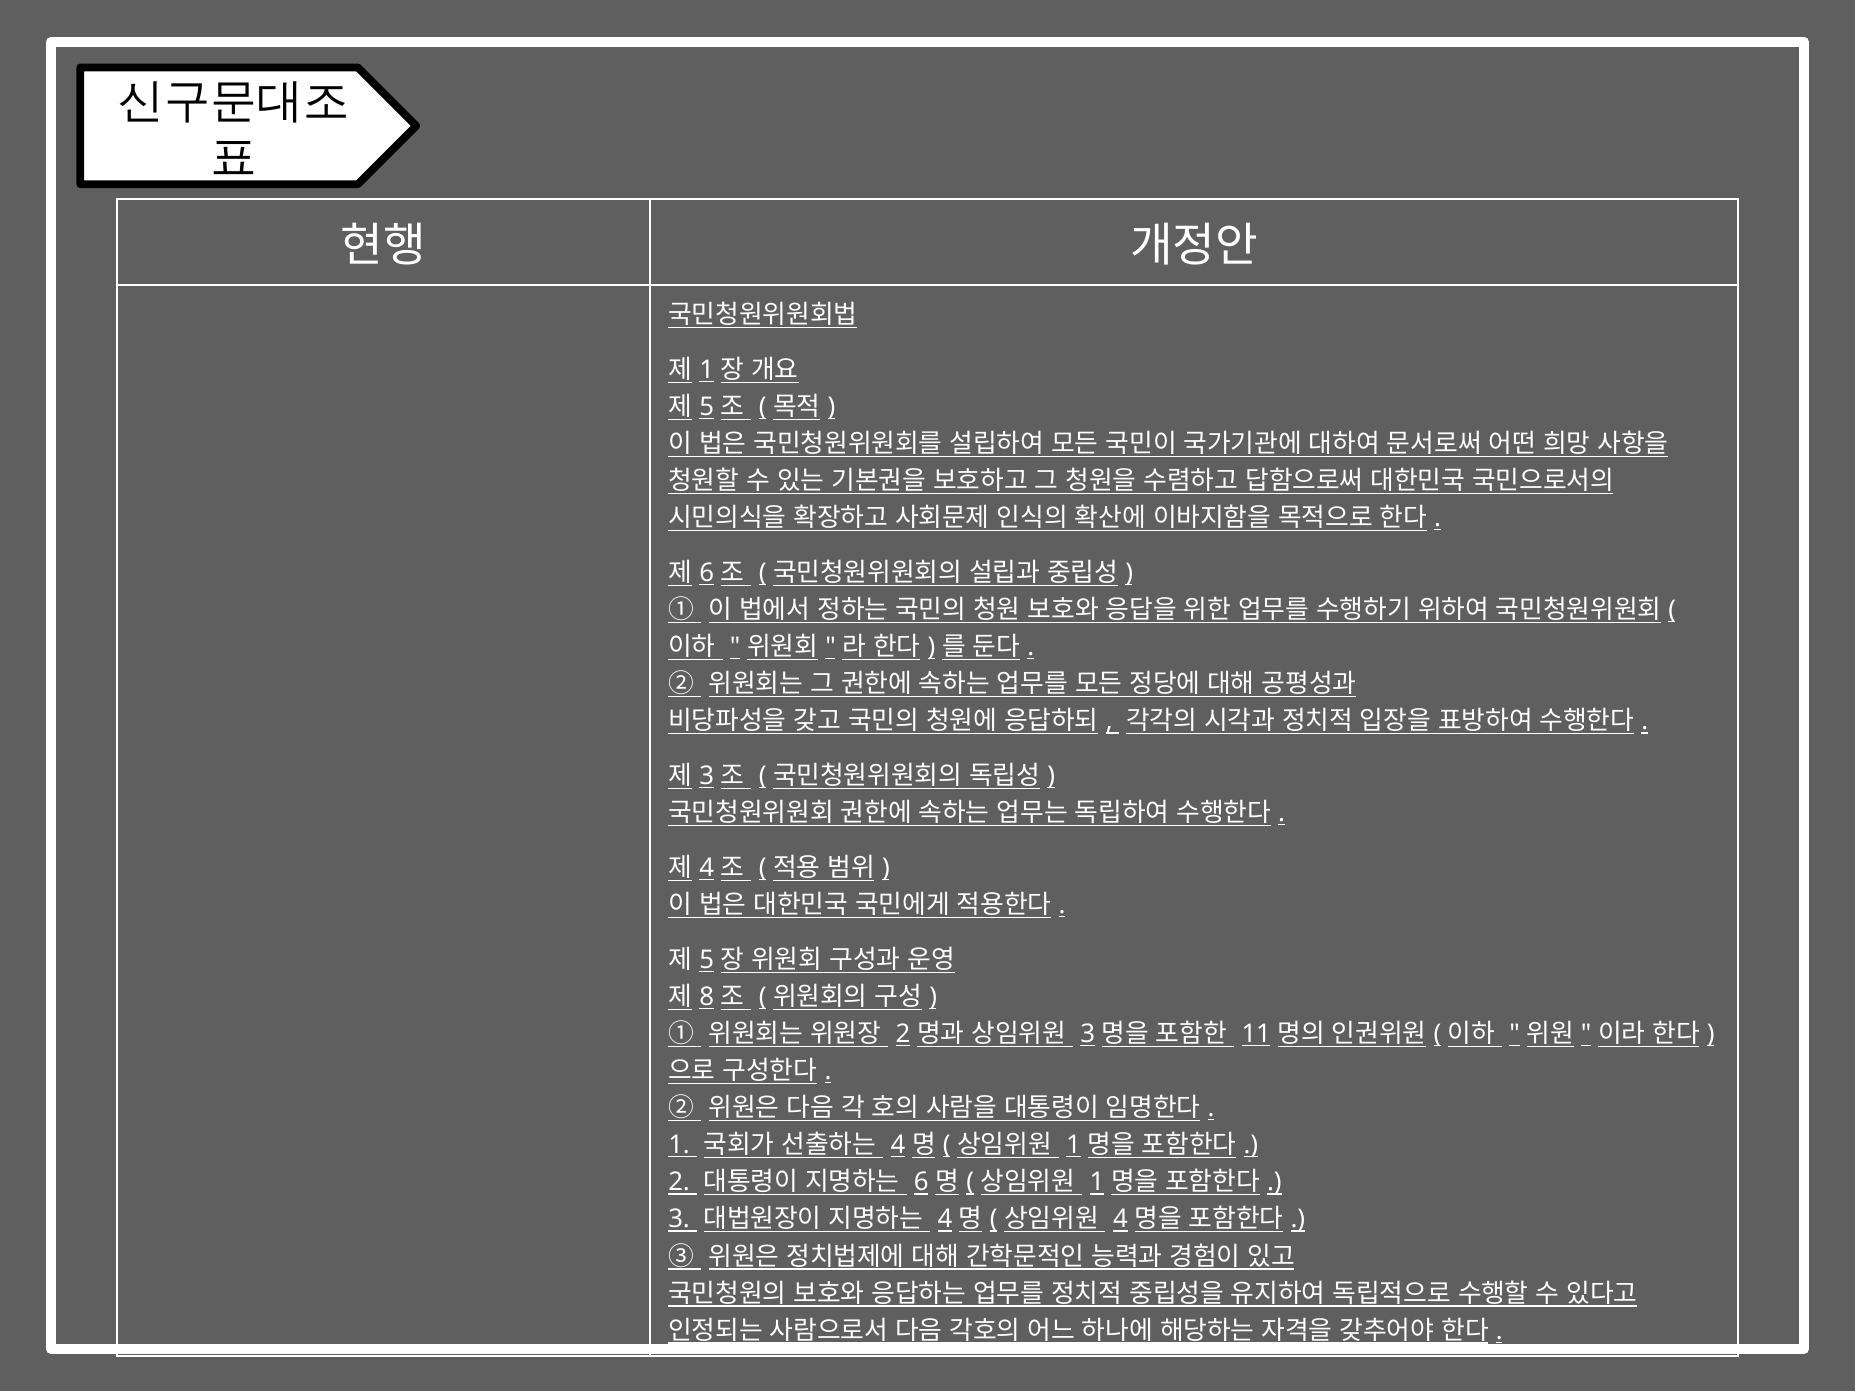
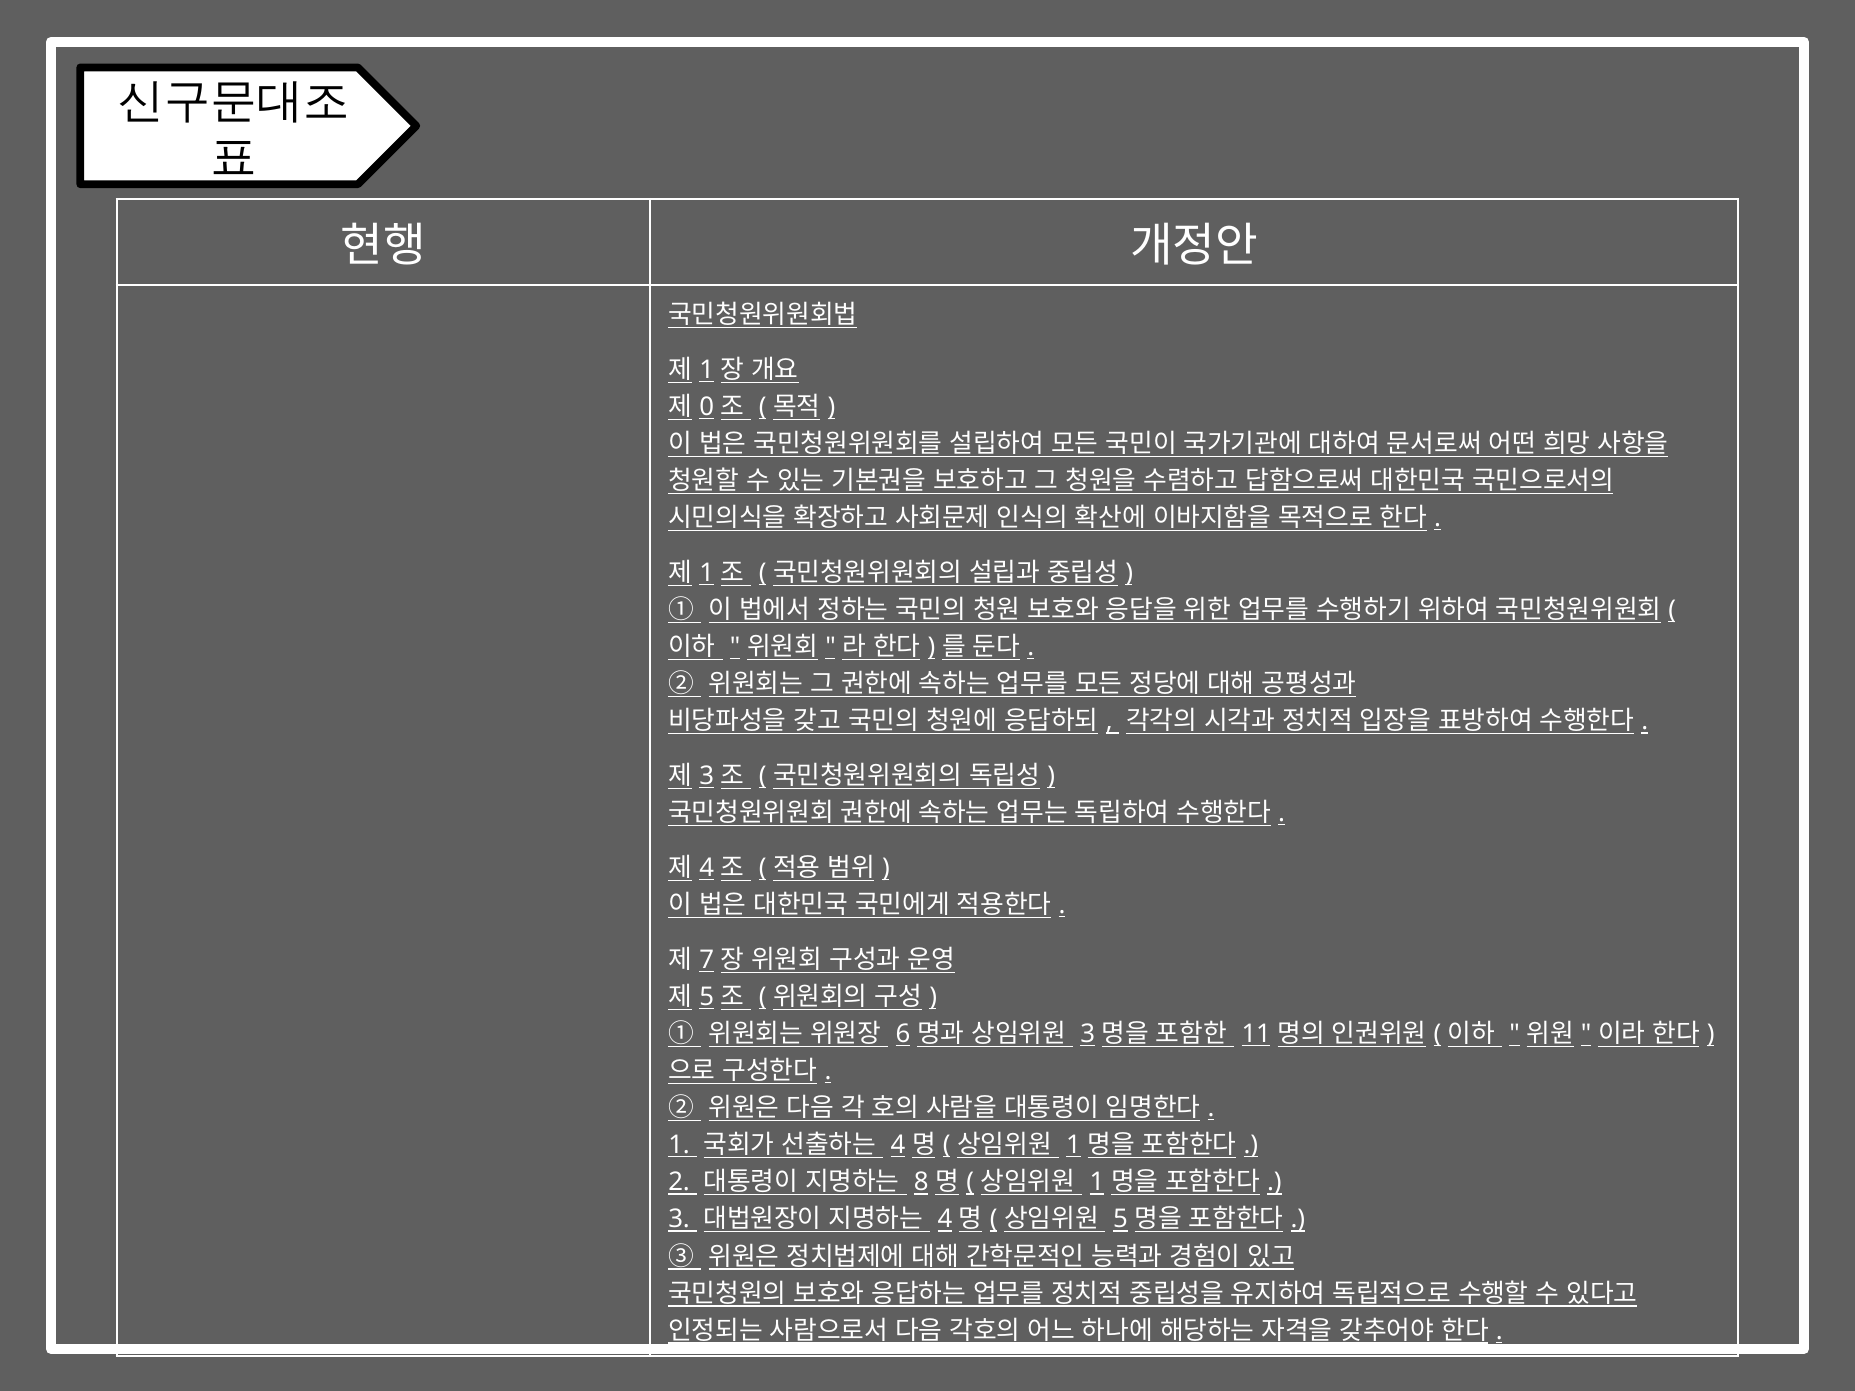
5: 5 -> 0 (707, 407)
6: 6 -> 1 (707, 573)
5: 5 -> 7 (707, 960)
8: 8 -> 5 (707, 997)
2: 2 -> 6 (903, 1034)
6: 6 -> 8 (921, 1183)
4: 4 -> 5 (1120, 1220)
